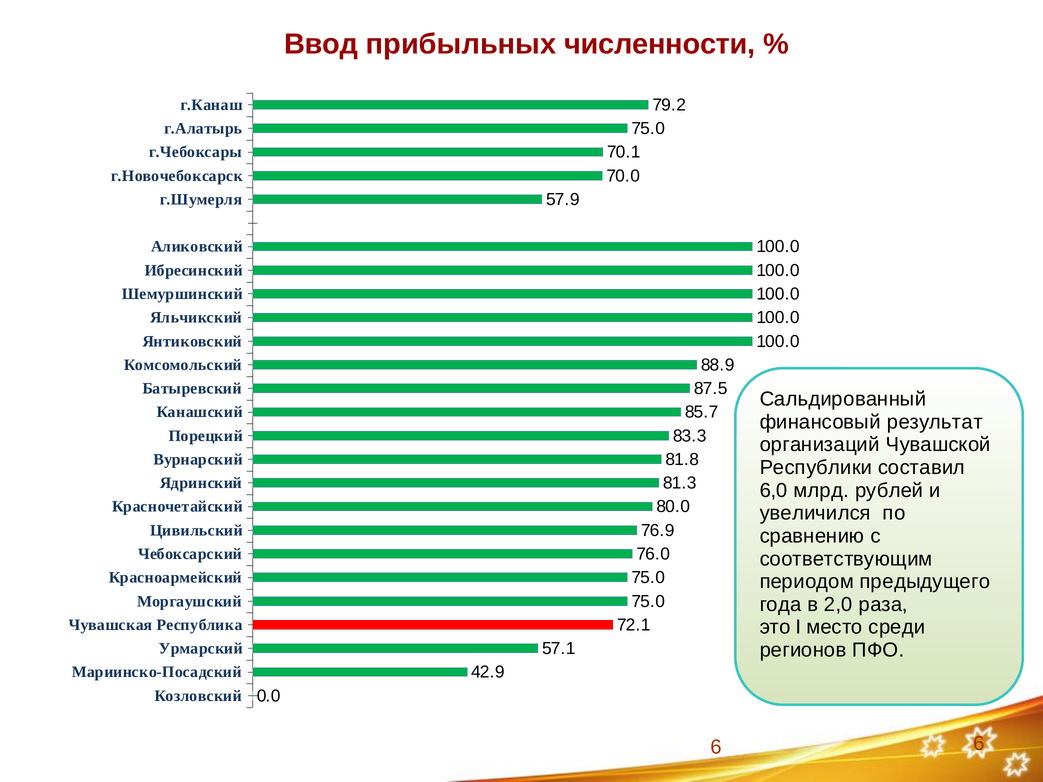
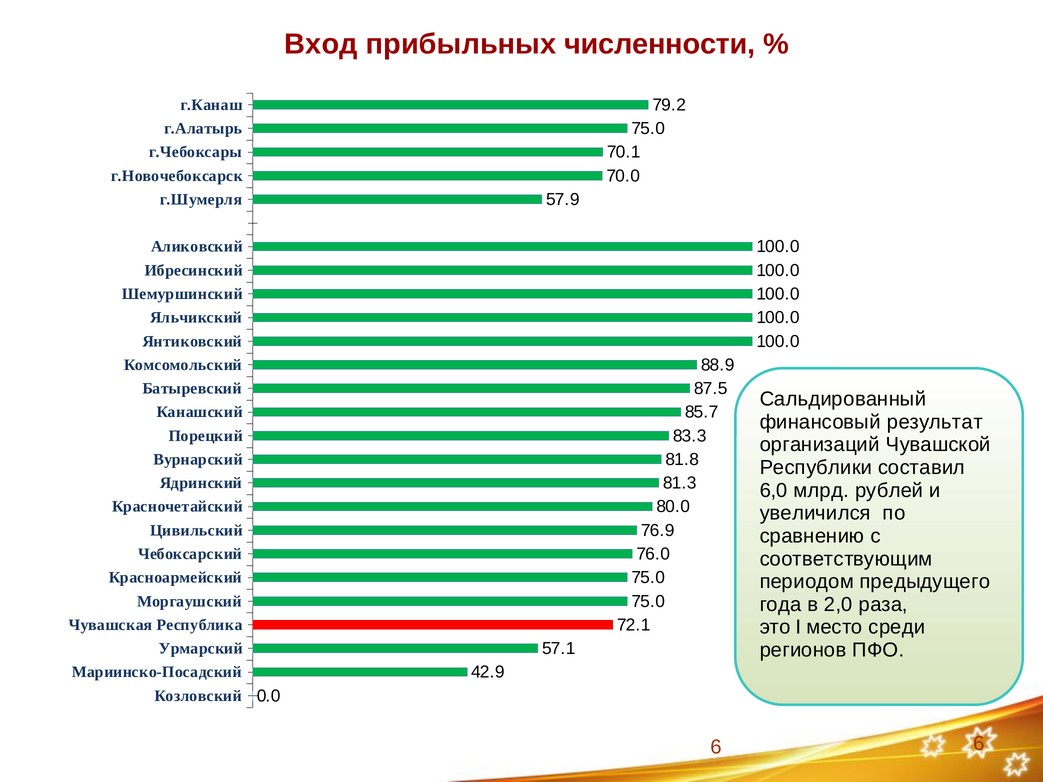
Ввод: Ввод -> Вход (321, 44)
